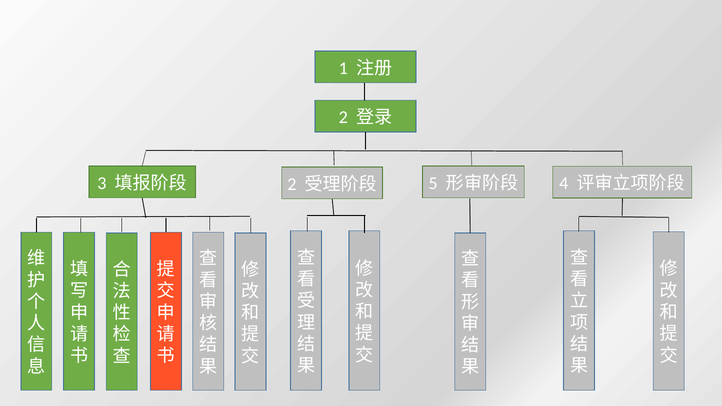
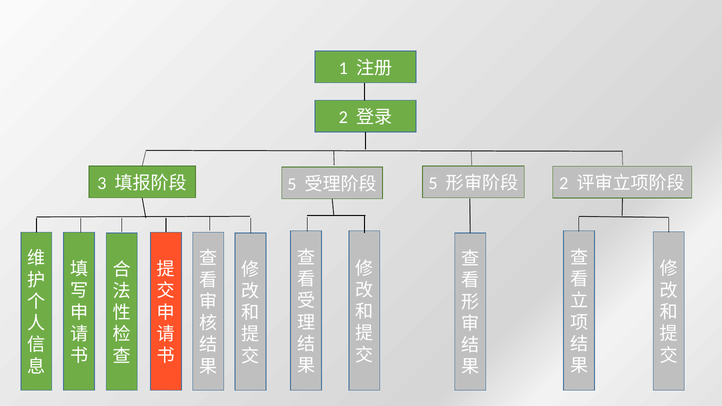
2: 2 -> 5 (292, 184)
4: 4 -> 2 (564, 183)
